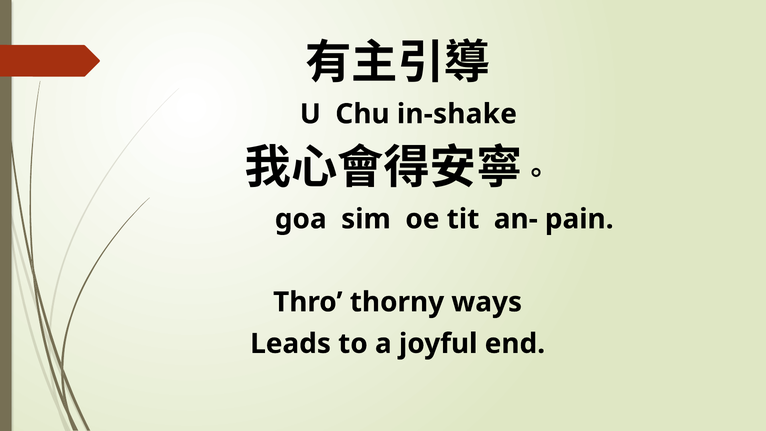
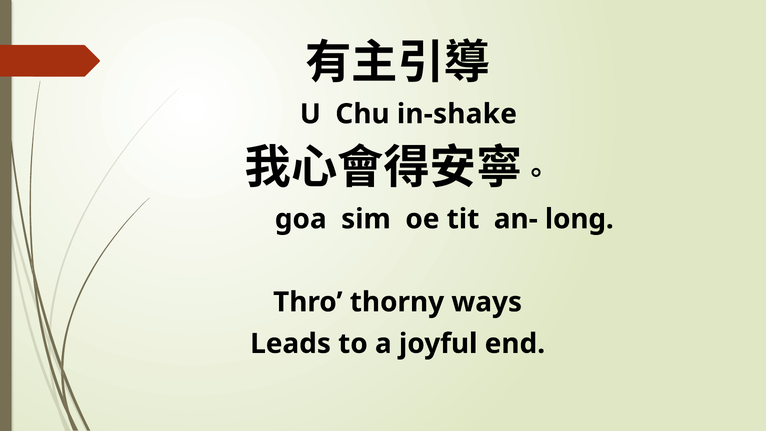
pain: pain -> long (579, 219)
